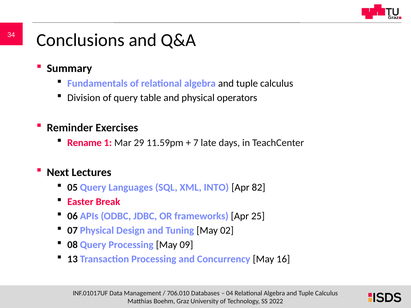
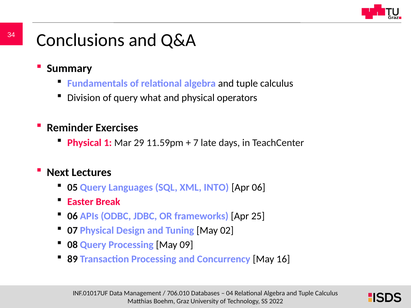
table: table -> what (151, 98)
Rename: Rename -> Physical (84, 143)
Apr 82: 82 -> 06 (259, 187)
13: 13 -> 89 (73, 259)
